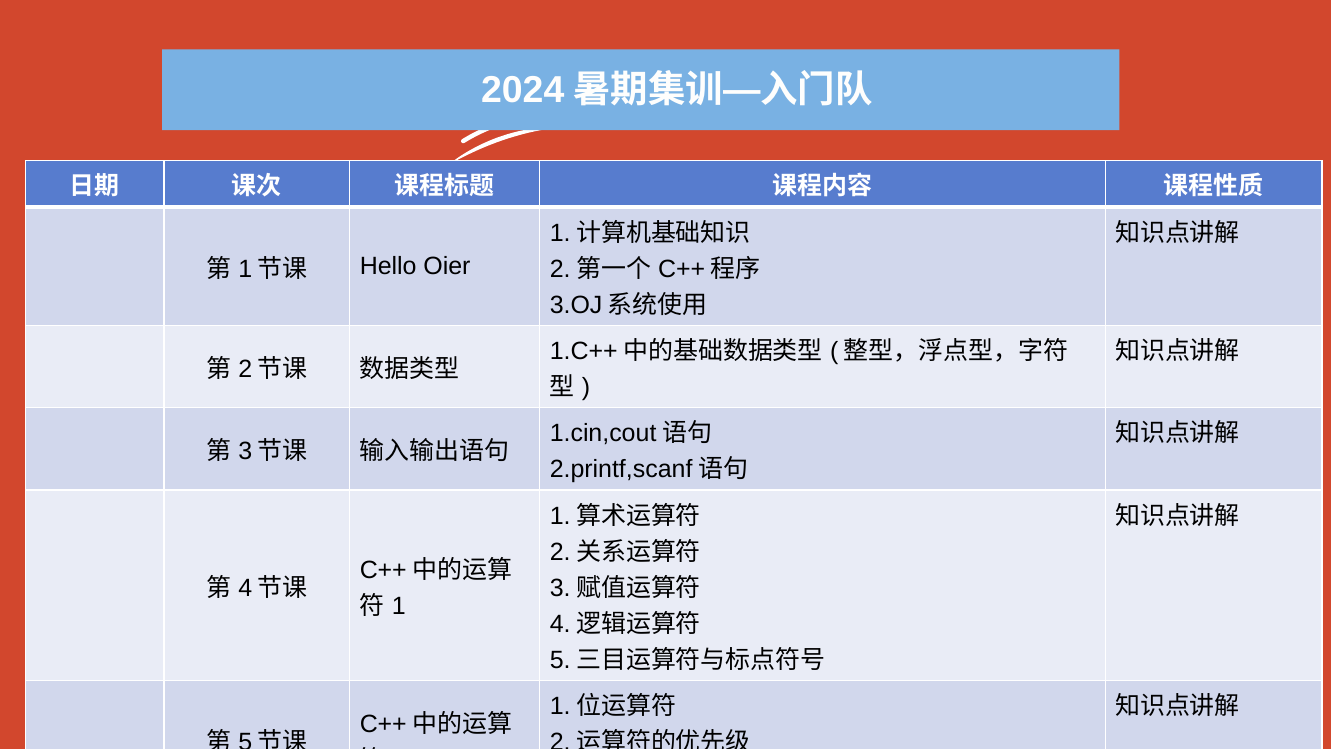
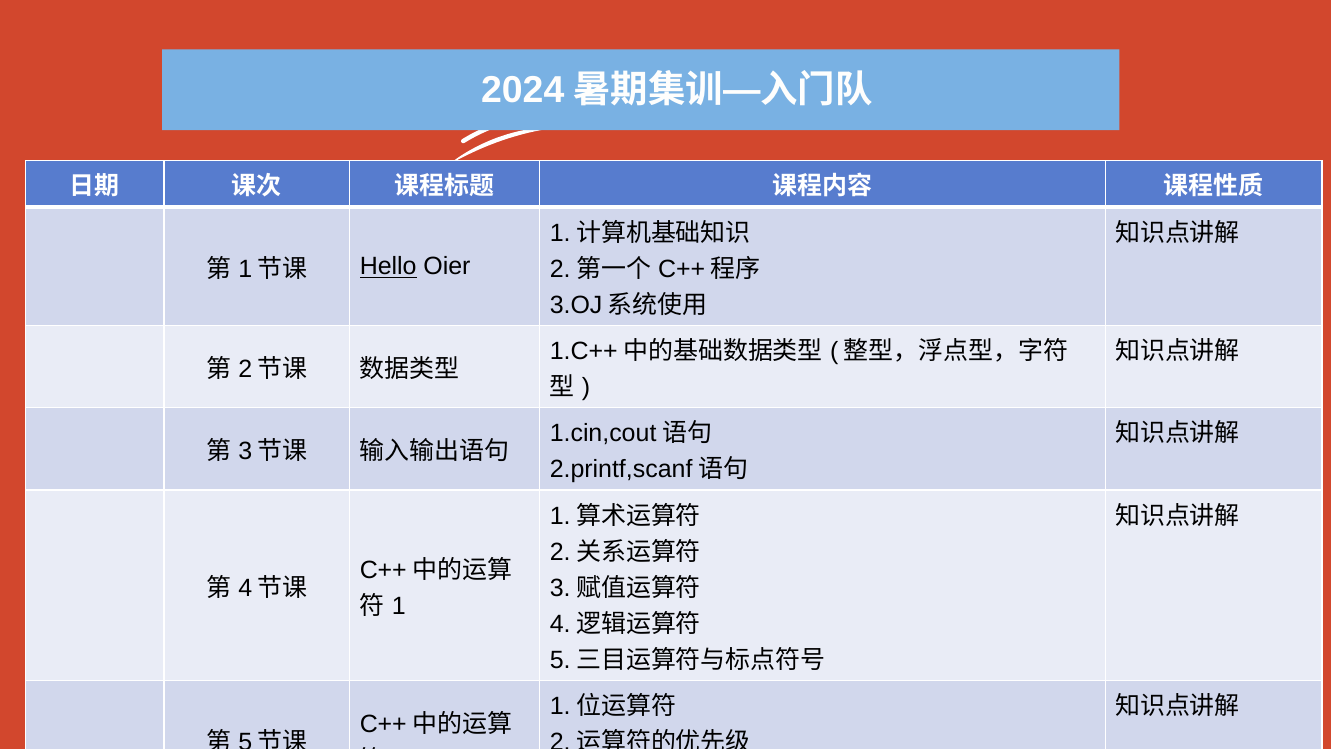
Hello underline: none -> present (388, 267)
